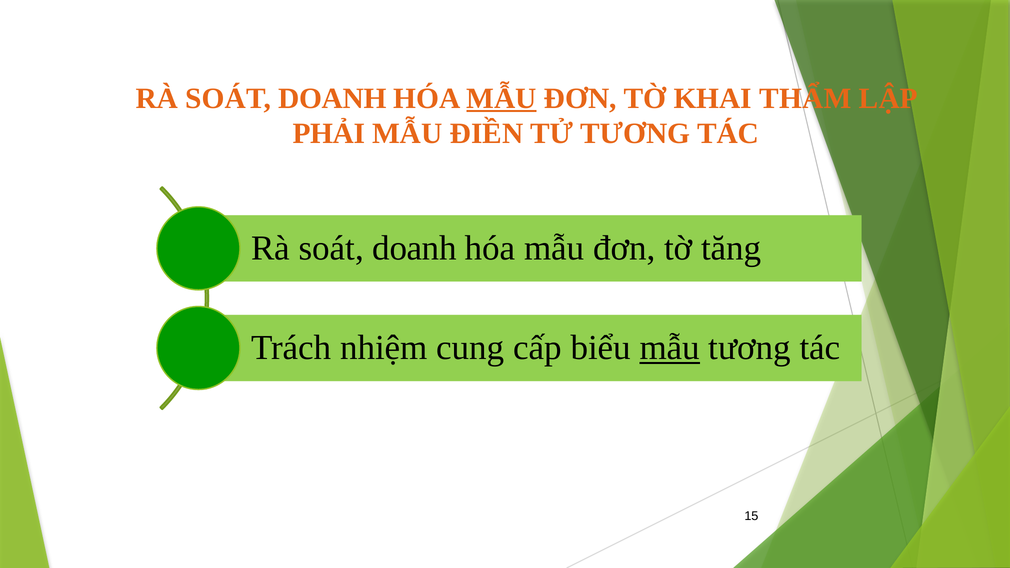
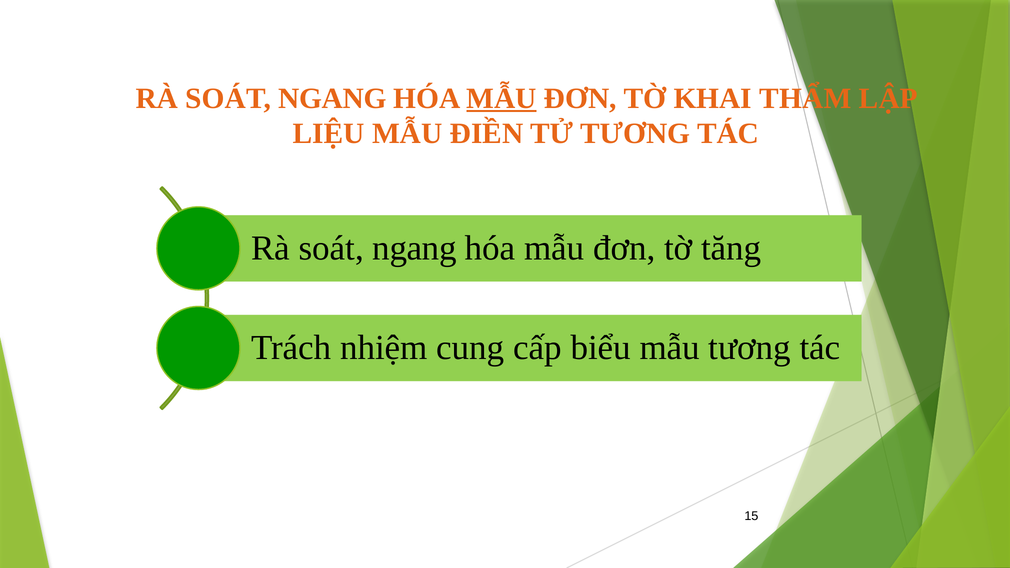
DOANH: DOANH -> NGANG (332, 98)
PHẢI: PHẢI -> LIỆU (329, 134)
doanh: doanh -> ngang (415, 248)
mẫu underline: present -> none (670, 348)
